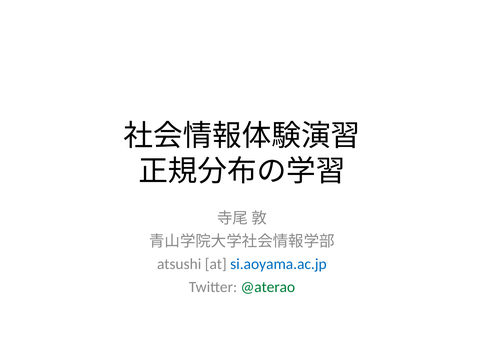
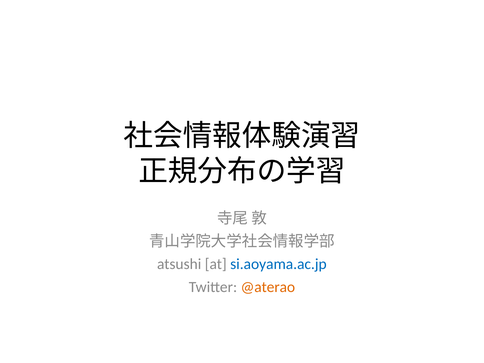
@aterao colour: green -> orange (268, 287)
